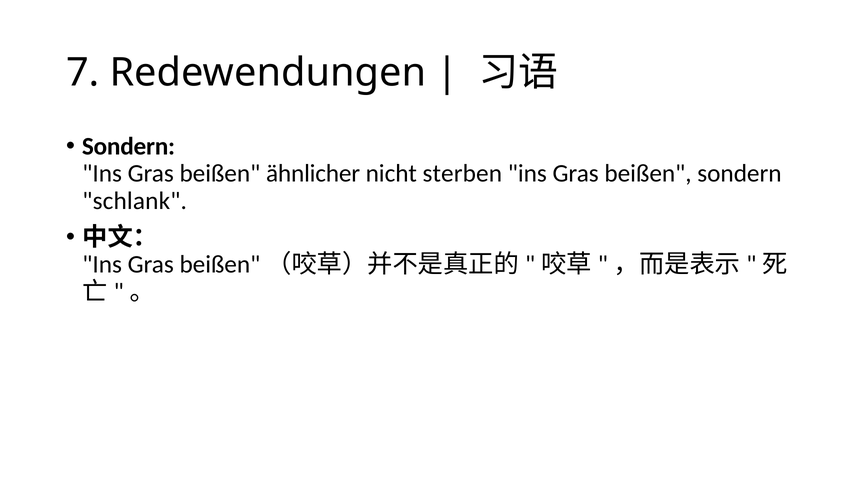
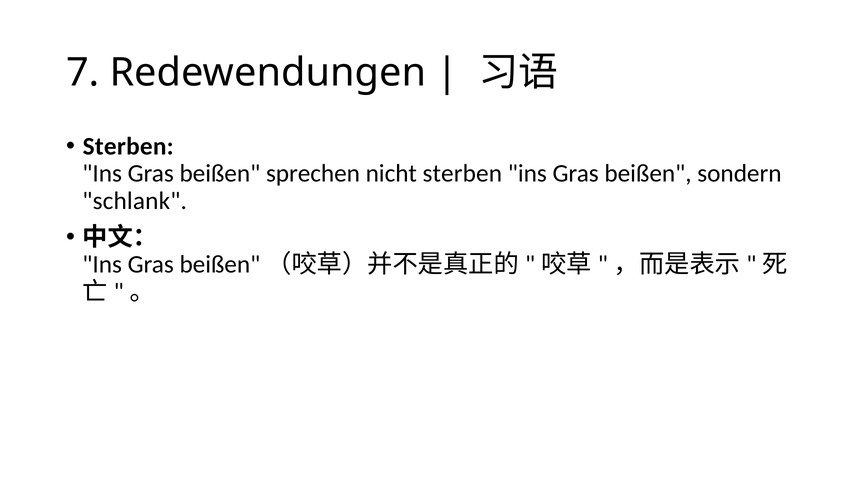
Sondern: Sondern -> Sterben (128, 147)
ähnlicher: ähnlicher -> sprechen (313, 174)
